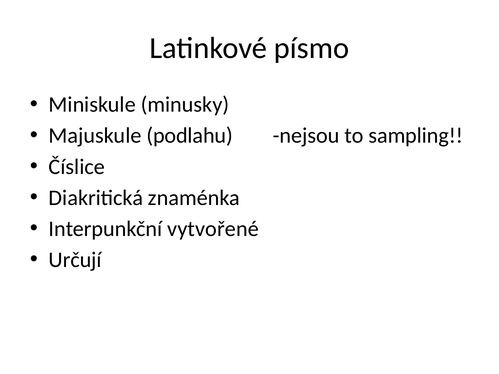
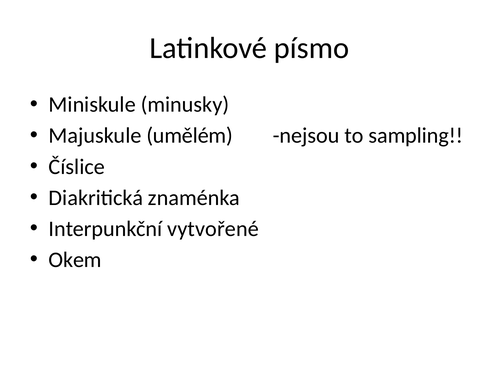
podlahu: podlahu -> umělém (190, 136)
Určují: Určují -> Okem (75, 260)
